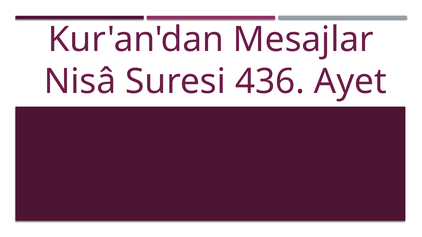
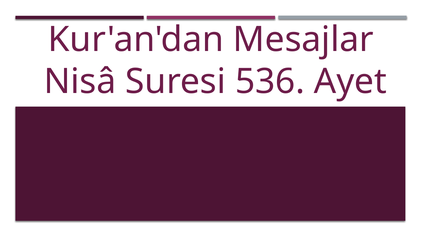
436: 436 -> 536 (270, 82)
